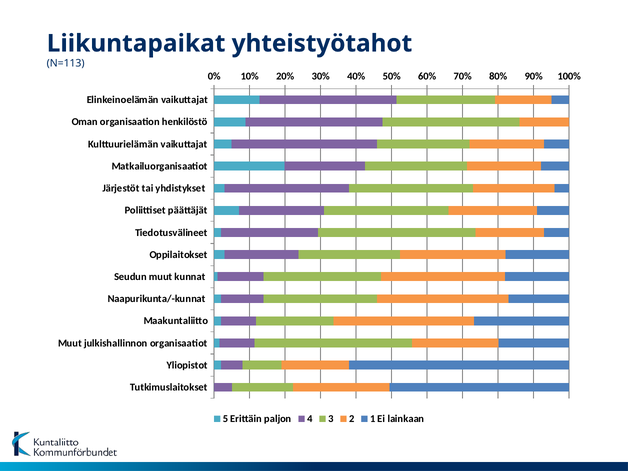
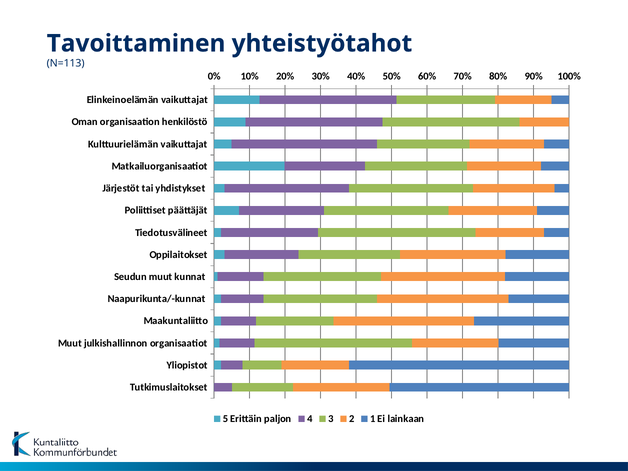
Liikuntapaikat: Liikuntapaikat -> Tavoittaminen (136, 43)
